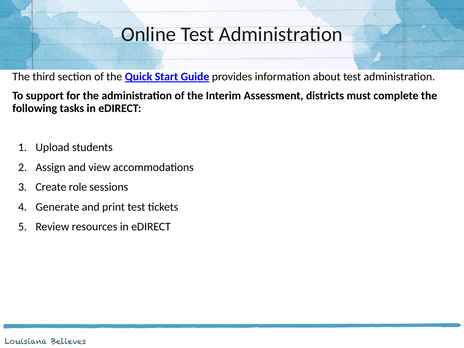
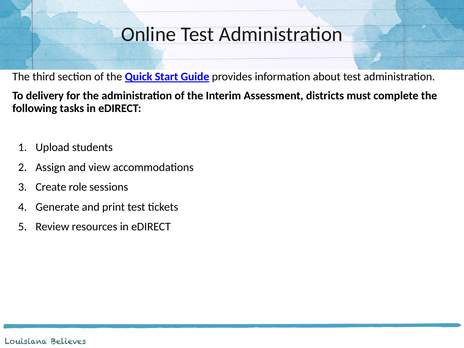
support: support -> delivery (45, 96)
